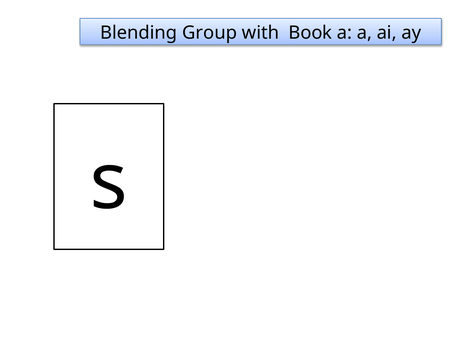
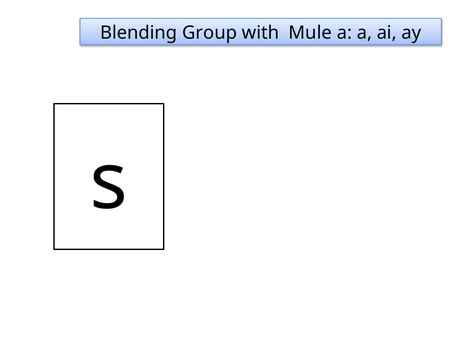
Book: Book -> Mule (310, 33)
